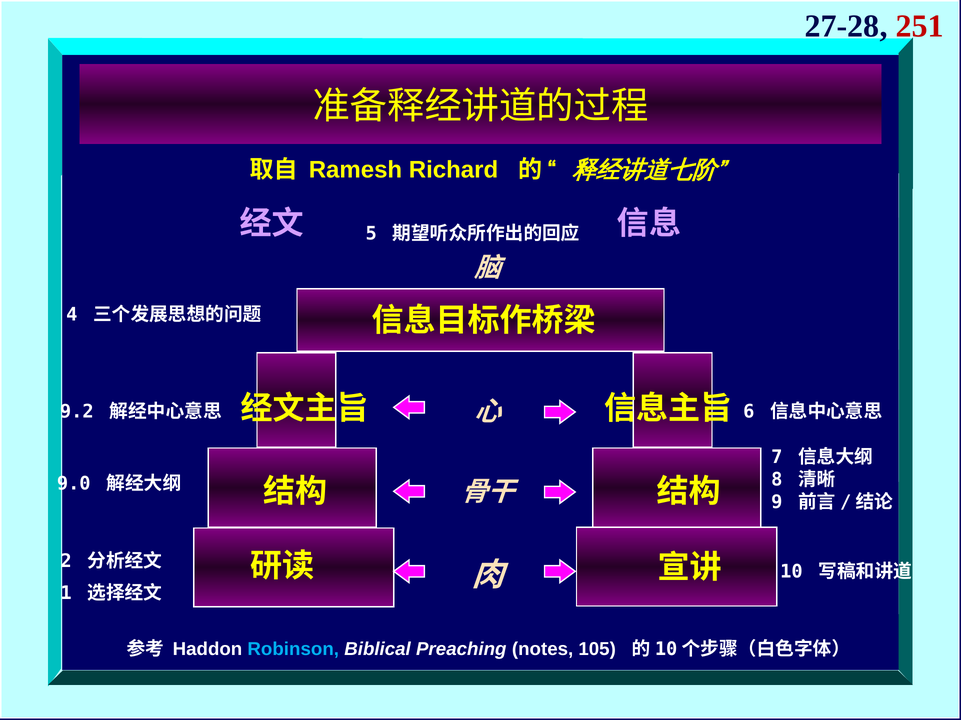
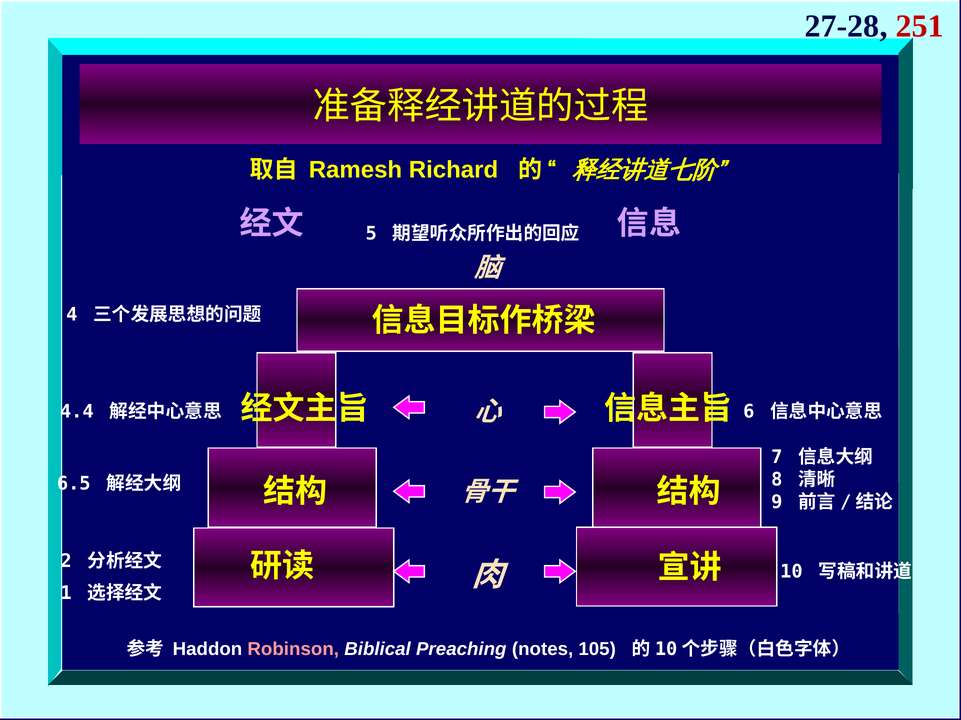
9.2: 9.2 -> 4.4 (77, 412)
9.0: 9.0 -> 6.5 (74, 484)
Robinson colour: light blue -> pink (293, 650)
